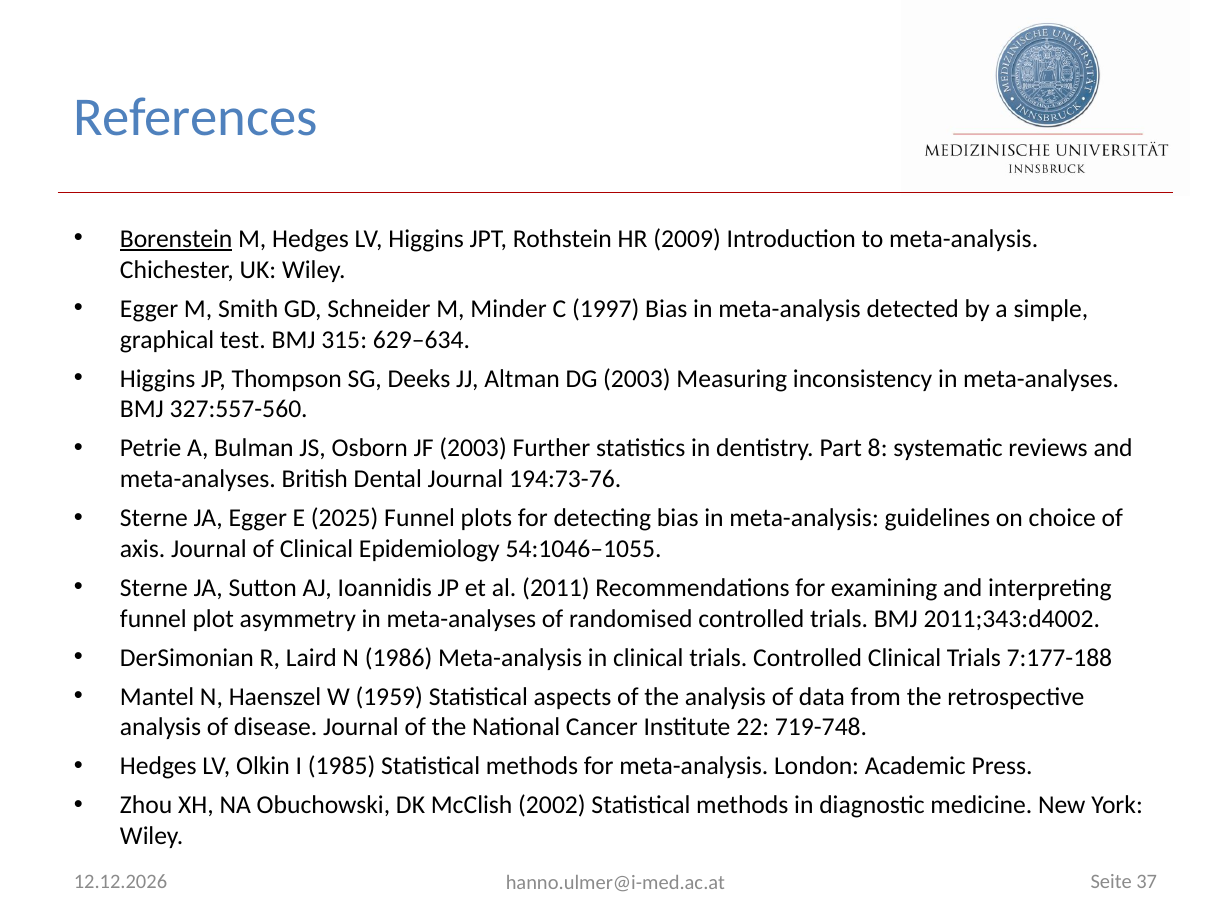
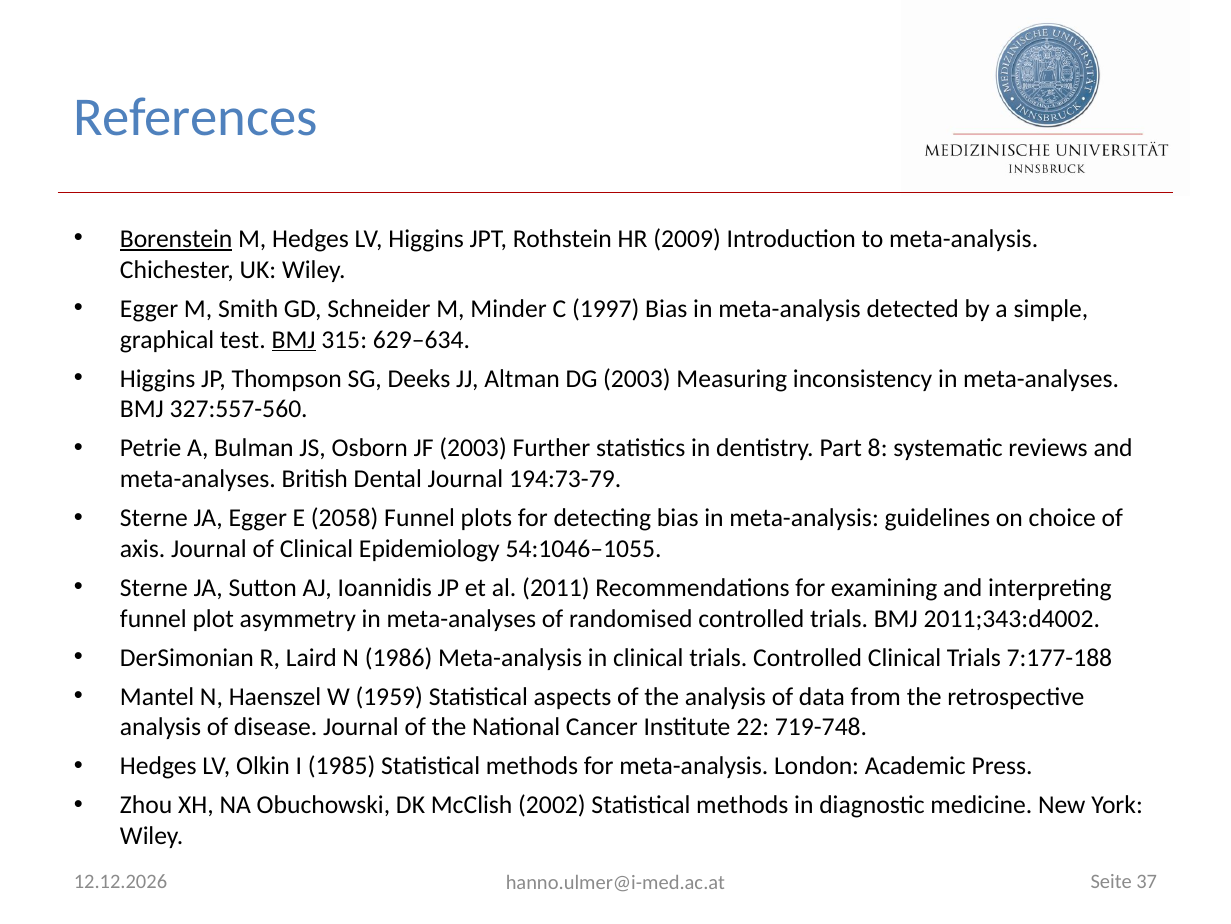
BMJ underline: none -> present (294, 339)
194:73-76: 194:73-76 -> 194:73-79 (565, 479)
2025: 2025 -> 2058 (345, 518)
